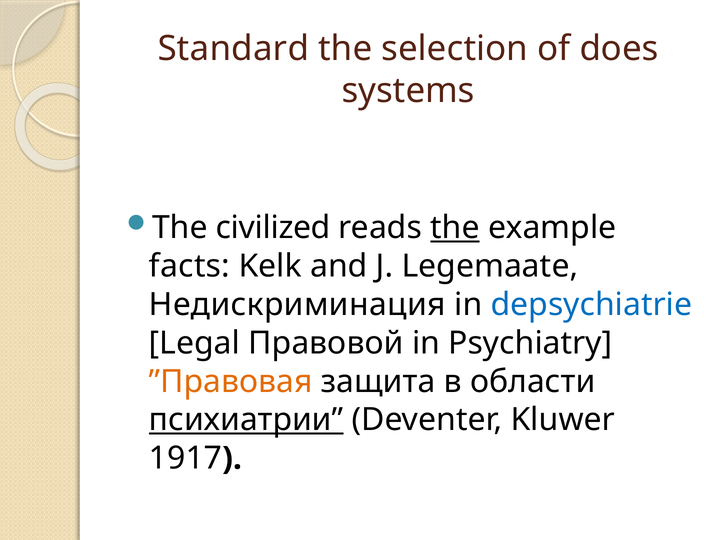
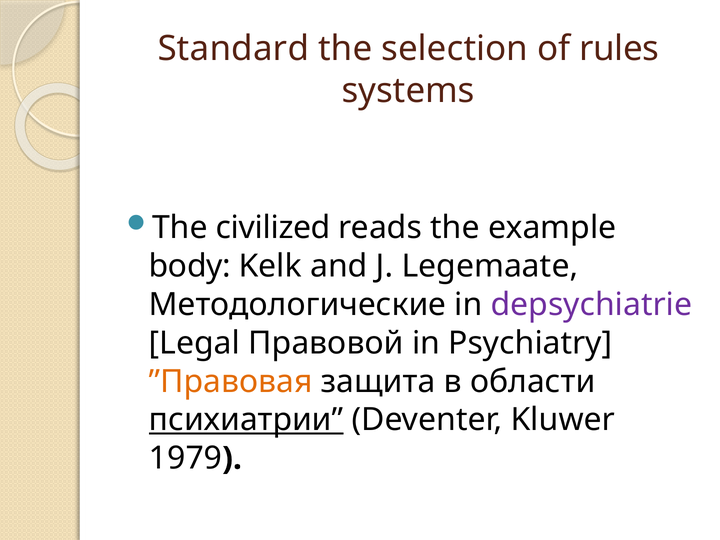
does: does -> rules (619, 49)
the underline: present -> none (455, 228)
facts: facts -> body (190, 266)
Недискриминация: Недискриминация -> Методологические (297, 305)
depsychiatrie colour: blue -> purple (591, 305)
1917: 1917 -> 1979 (186, 458)
